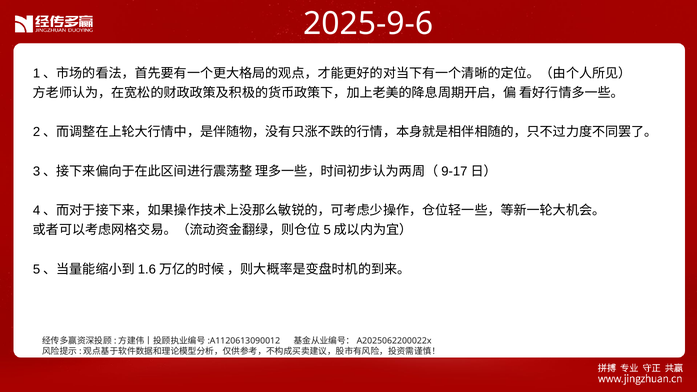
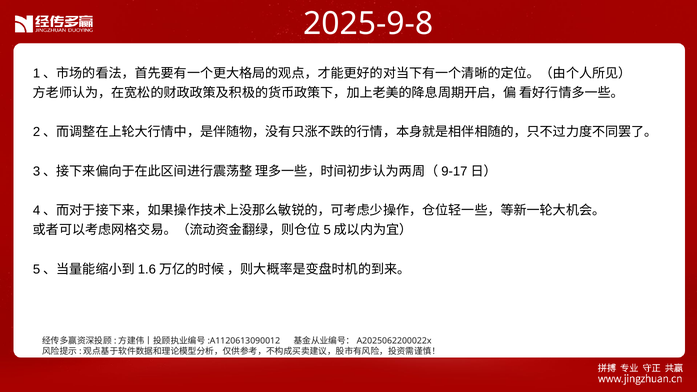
2025-9-6: 2025-9-6 -> 2025-9-8 (368, 24)
